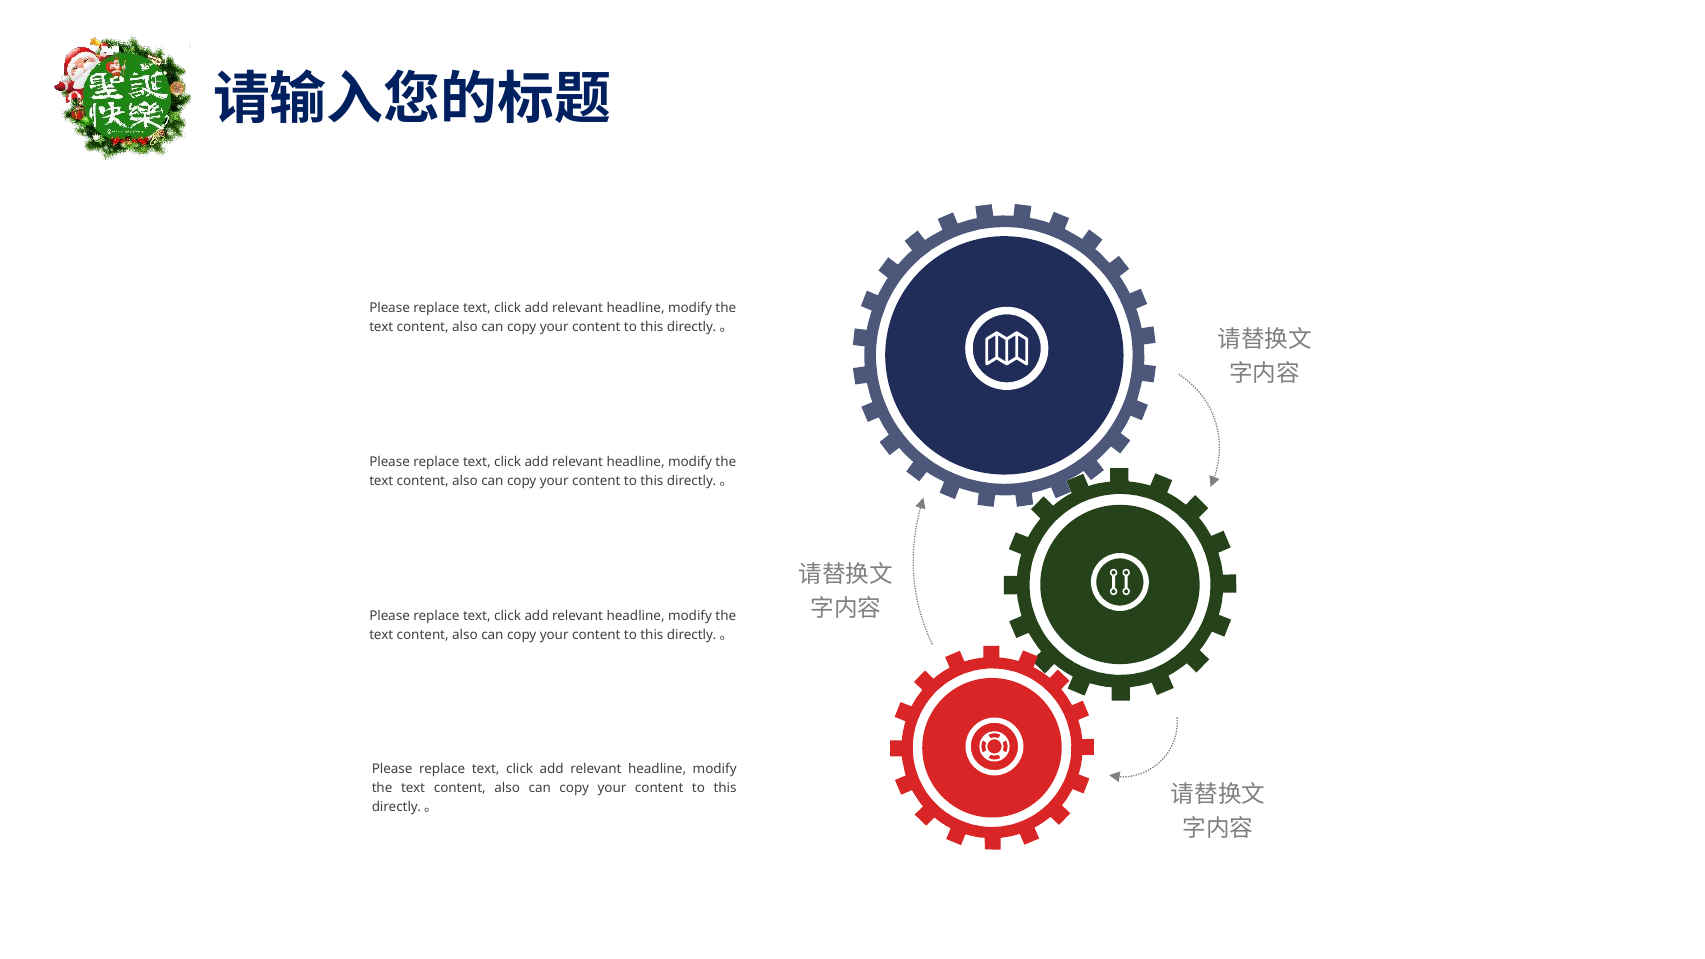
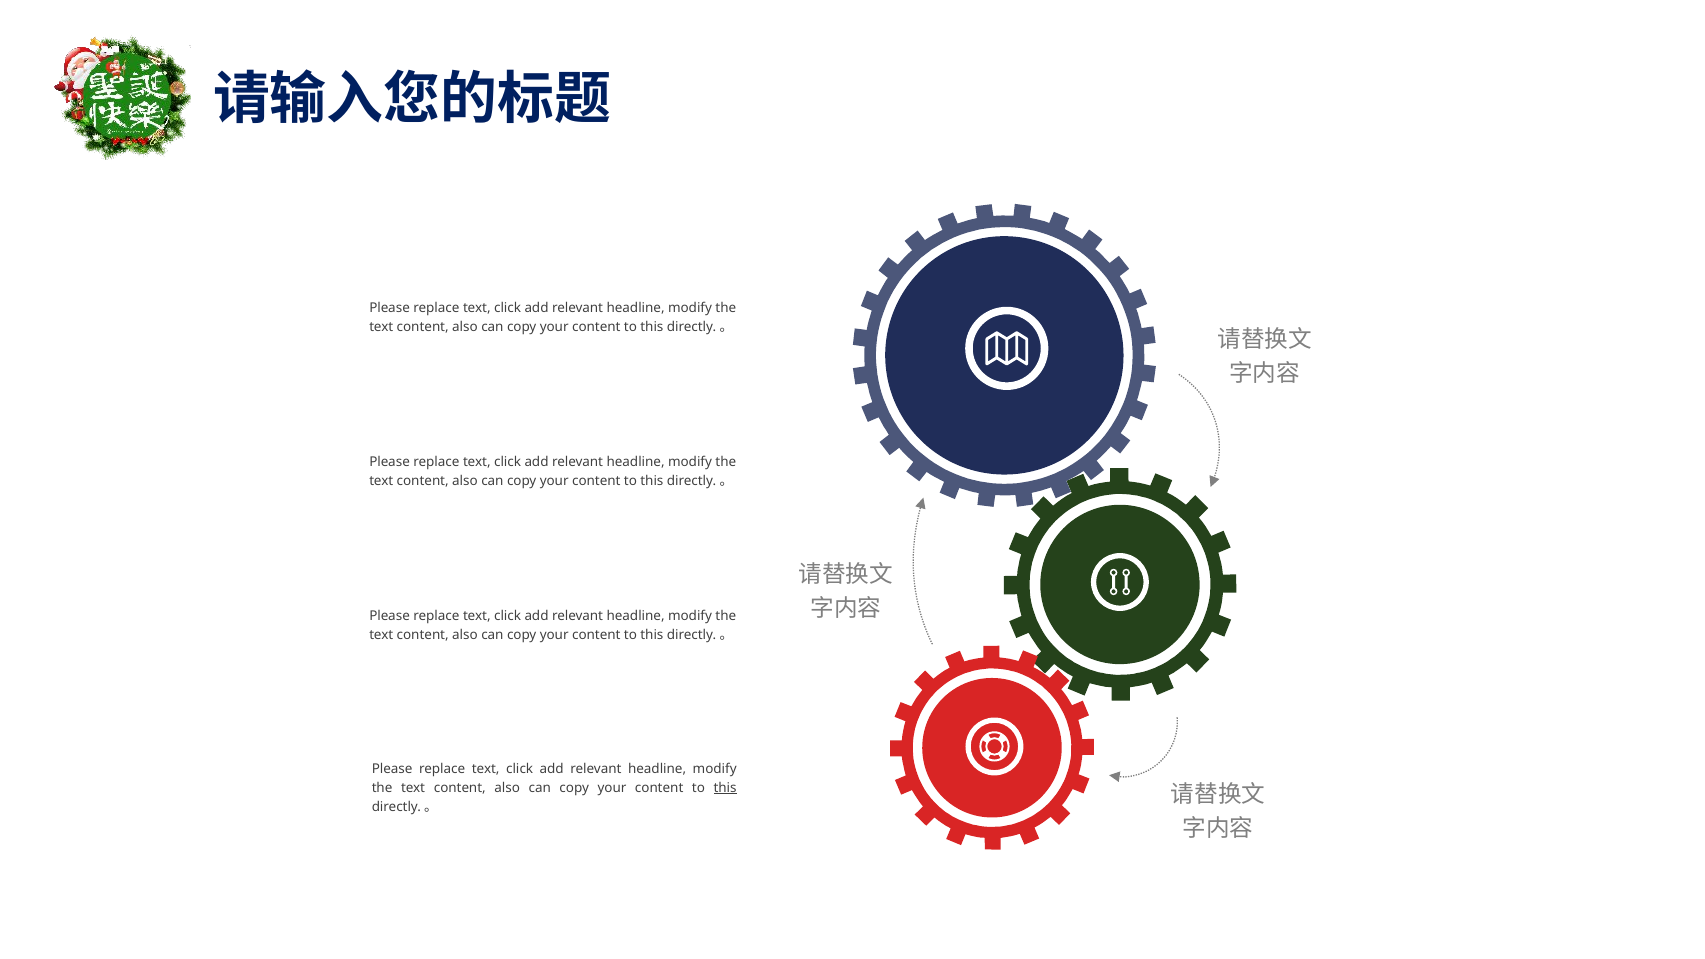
this underline: none -> present (725, 788)
